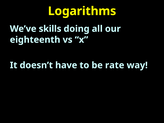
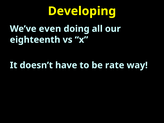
Logarithms: Logarithms -> Developing (82, 11)
skills: skills -> even (50, 29)
